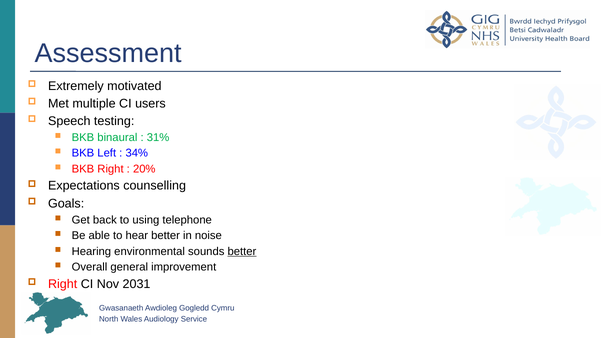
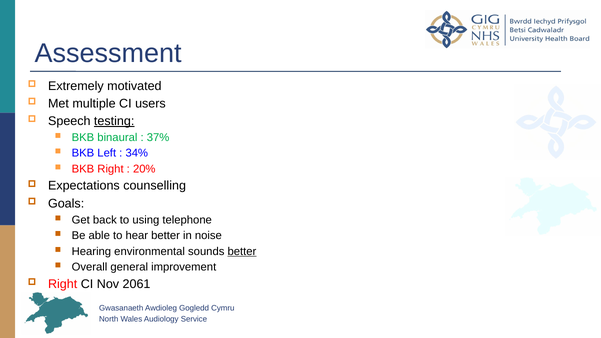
testing underline: none -> present (114, 121)
31%: 31% -> 37% (158, 137)
2031: 2031 -> 2061 (137, 284)
